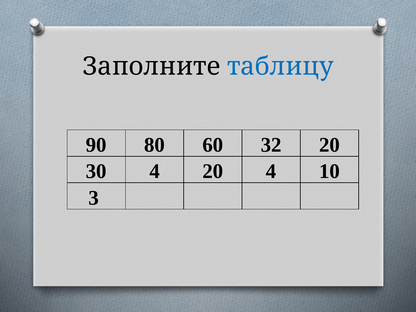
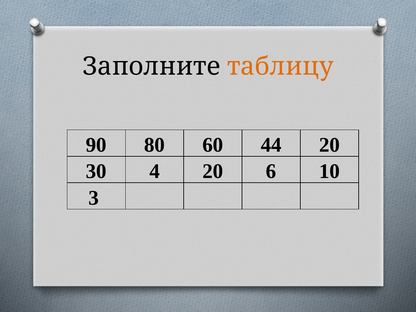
таблицу colour: blue -> orange (280, 66)
32: 32 -> 44 (271, 145)
20 4: 4 -> 6 (271, 171)
